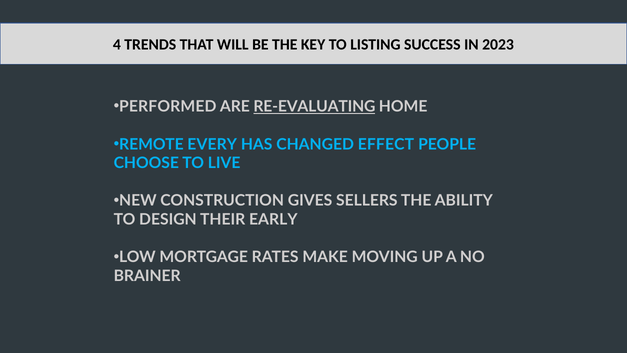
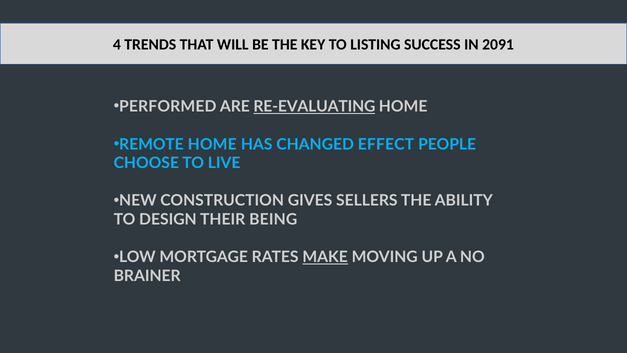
2023: 2023 -> 2091 (498, 45)
REMOTE EVERY: EVERY -> HOME (212, 144)
EARLY: EARLY -> BEING (273, 219)
MAKE underline: none -> present (325, 257)
